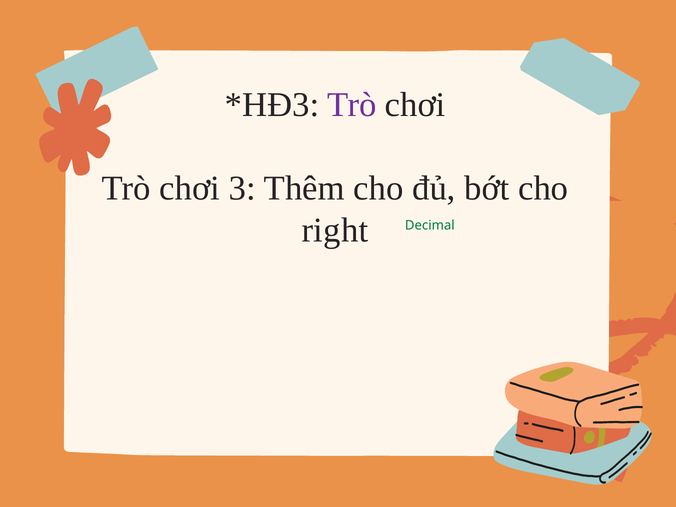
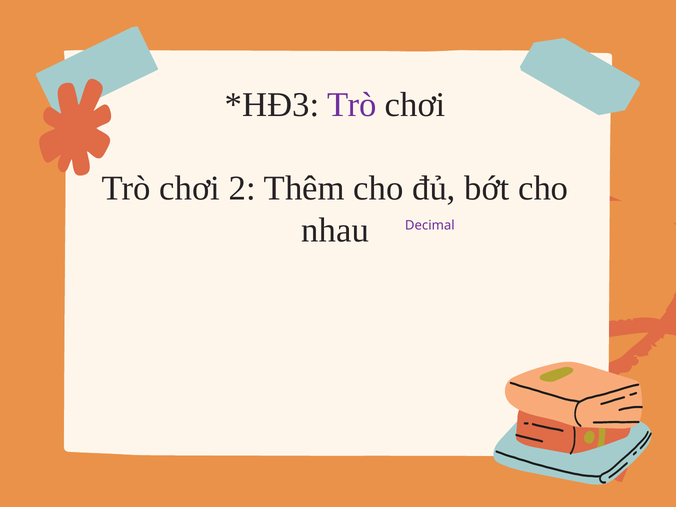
3: 3 -> 2 (242, 188)
right: right -> nhau (335, 230)
Decimal colour: green -> purple (430, 225)
